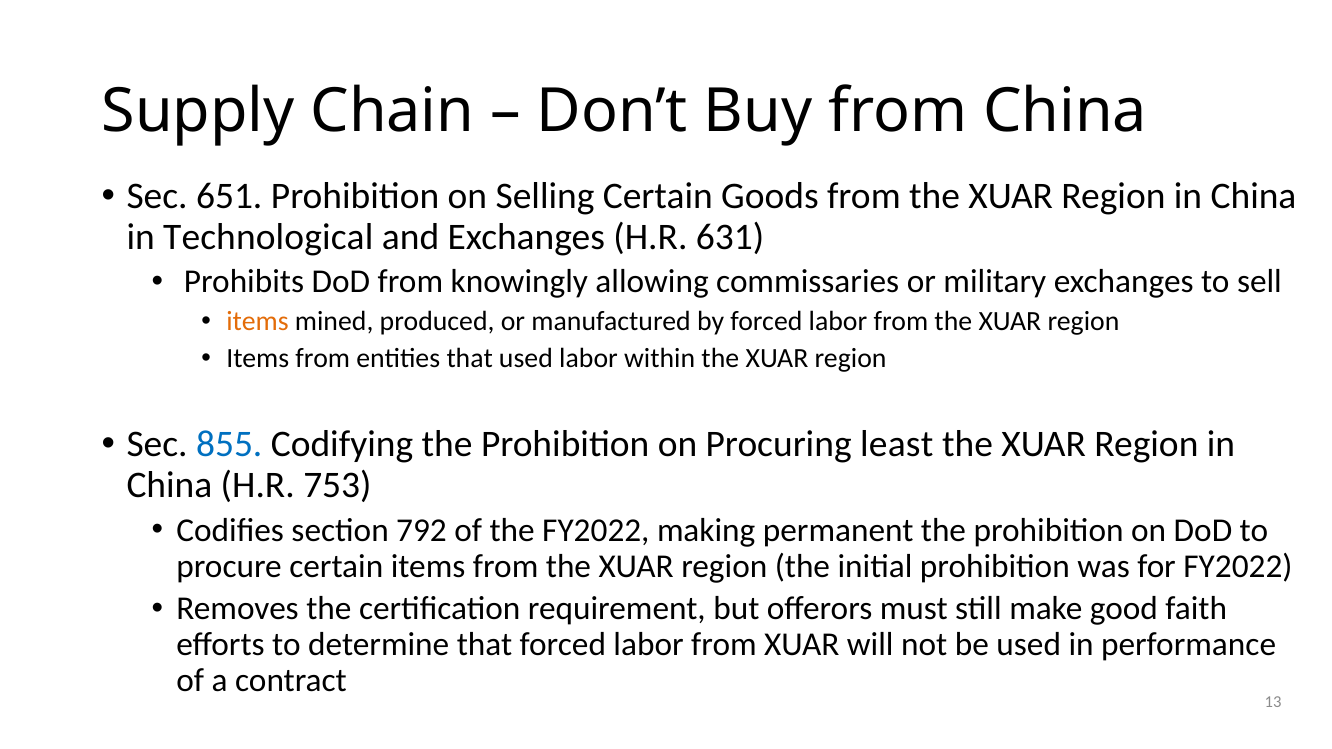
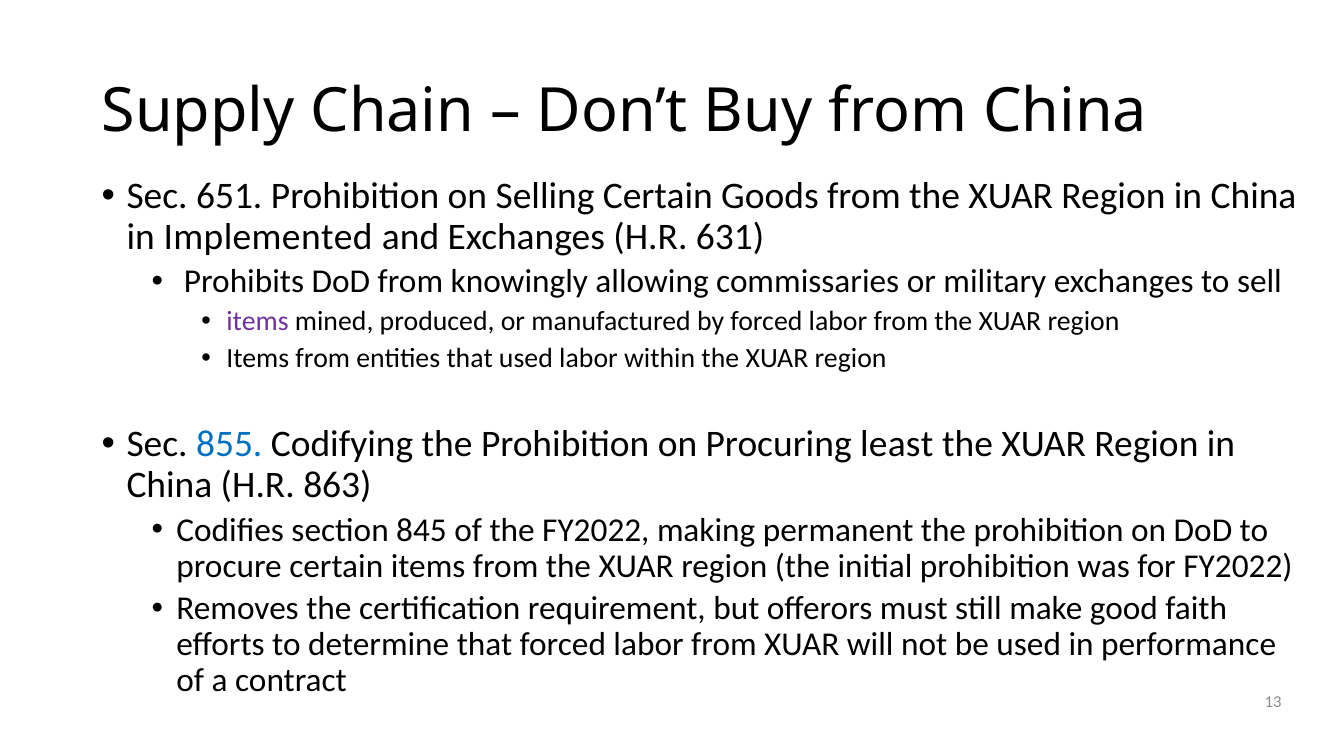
Technological: Technological -> Implemented (268, 237)
items colour: orange -> purple (258, 322)
753: 753 -> 863 (337, 485)
792: 792 -> 845 (422, 530)
